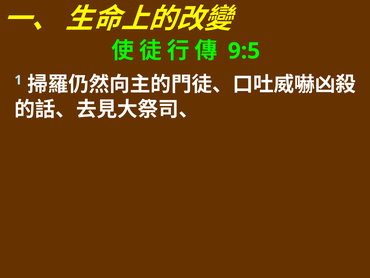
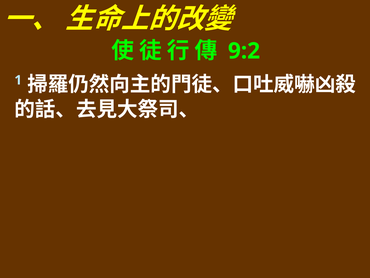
9:5: 9:5 -> 9:2 (244, 51)
